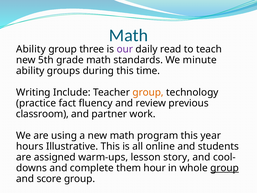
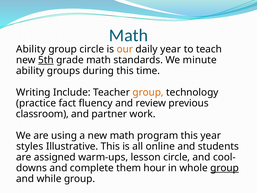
group three: three -> circle (92, 49)
our colour: purple -> orange (125, 49)
daily read: read -> year (171, 49)
5th underline: none -> present (46, 60)
hours: hours -> styles (30, 146)
lesson story: story -> circle (177, 157)
score: score -> while (49, 179)
